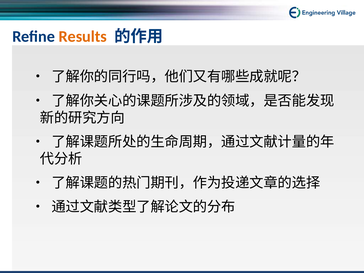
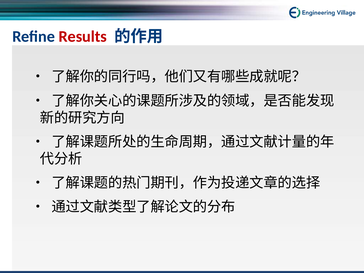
Results colour: orange -> red (83, 37)
